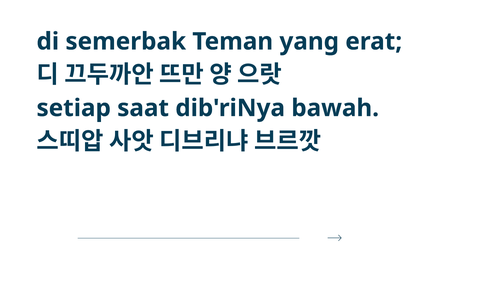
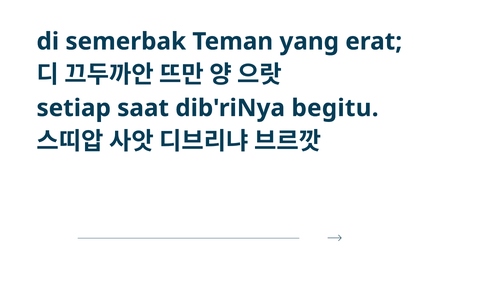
bawah: bawah -> begitu (335, 108)
